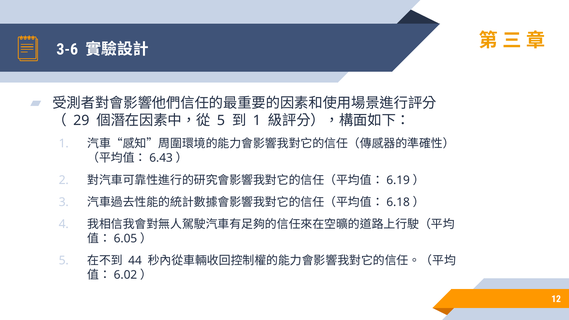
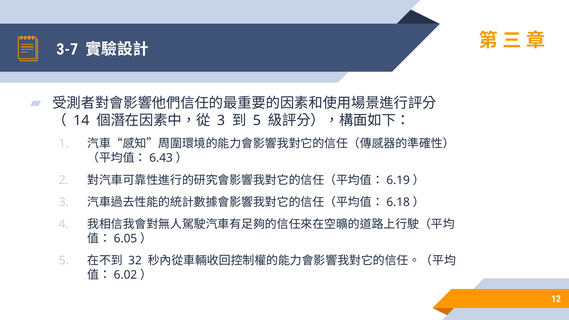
3-6: 3-6 -> 3-7 (67, 49)
29: 29 -> 14 (81, 120)
5: 5 -> 3 (221, 120)
1: 1 -> 5 (257, 120)
44: 44 -> 32 (135, 261)
